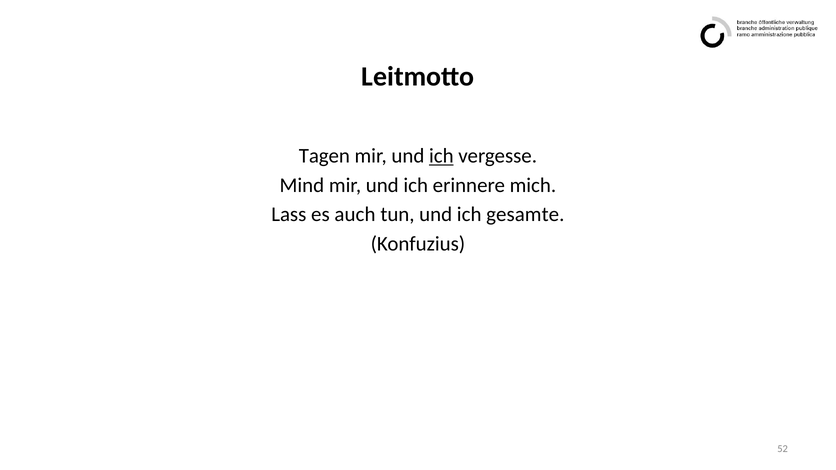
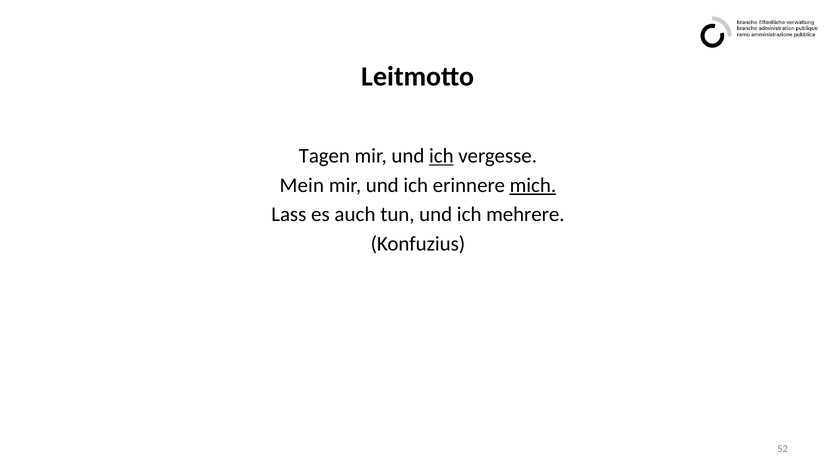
Mind: Mind -> Mein (302, 185)
mich underline: none -> present (533, 185)
gesamte: gesamte -> mehrere (525, 215)
